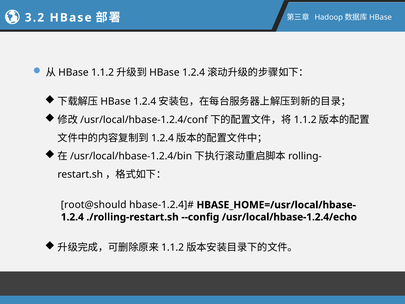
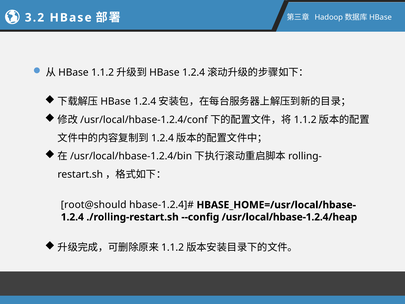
/usr/local/hbase-1.2.4/echo: /usr/local/hbase-1.2.4/echo -> /usr/local/hbase-1.2.4/heap (289, 217)
